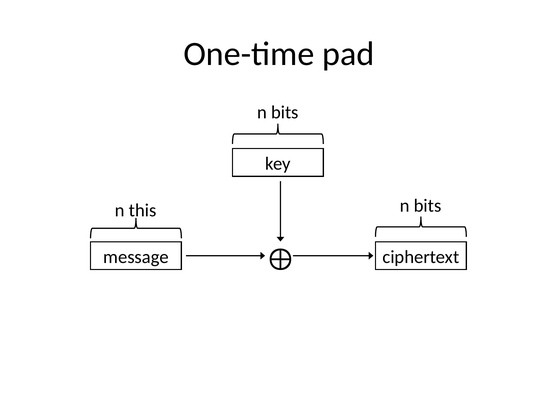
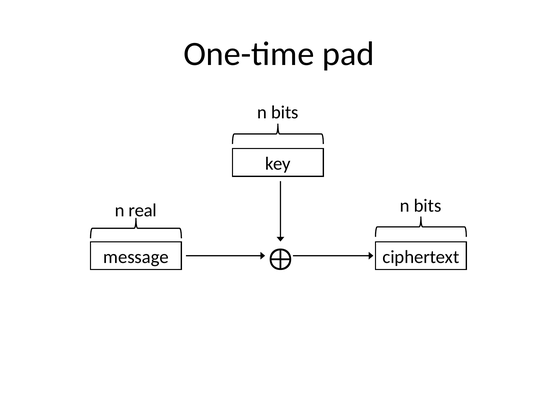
this: this -> real (143, 210)
